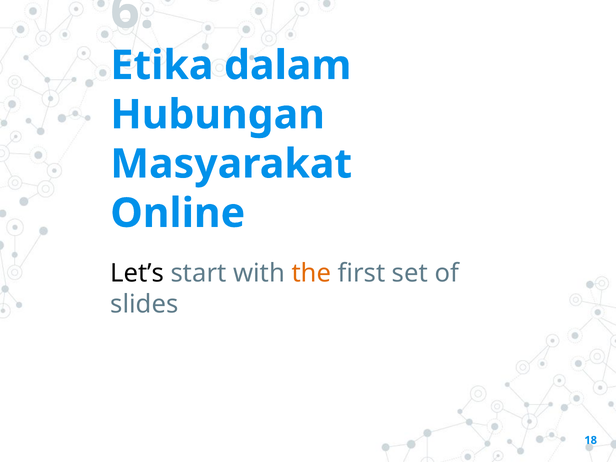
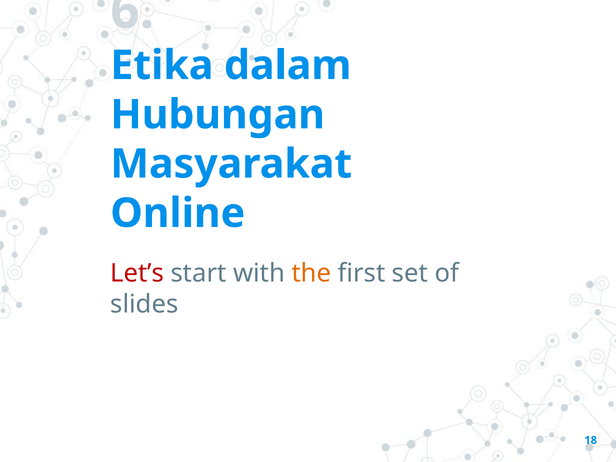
Let’s colour: black -> red (137, 273)
